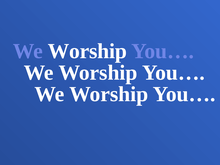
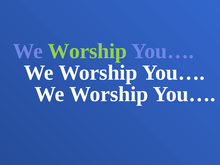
Worship colour: white -> light green (87, 51)
